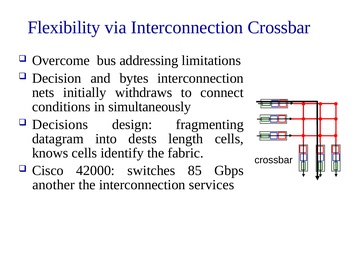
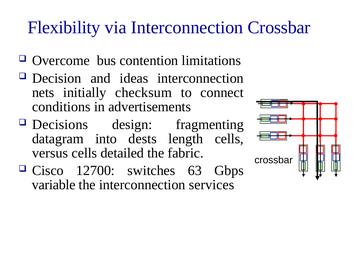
addressing: addressing -> contention (149, 60)
bytes: bytes -> ideas (134, 78)
withdraws: withdraws -> checksum (144, 92)
simultaneously: simultaneously -> advertisements (150, 107)
knows: knows -> versus (50, 153)
identify: identify -> detailed (122, 153)
42000: 42000 -> 12700 (96, 170)
85: 85 -> 63 (195, 170)
another: another -> variable (54, 185)
